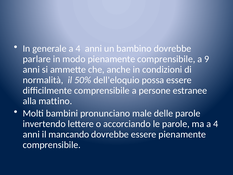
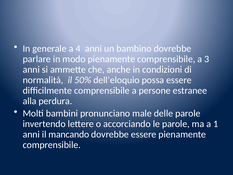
9: 9 -> 3 (207, 59)
mattino: mattino -> perdura (55, 101)
ma a 4: 4 -> 1 (216, 124)
